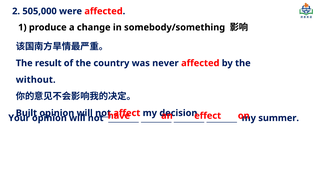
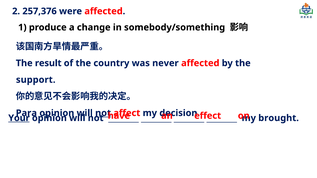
505,000: 505,000 -> 257,376 (40, 11)
without: without -> support (36, 80)
Built: Built -> Para (26, 113)
Your underline: none -> present (19, 118)
summer: summer -> brought (279, 118)
